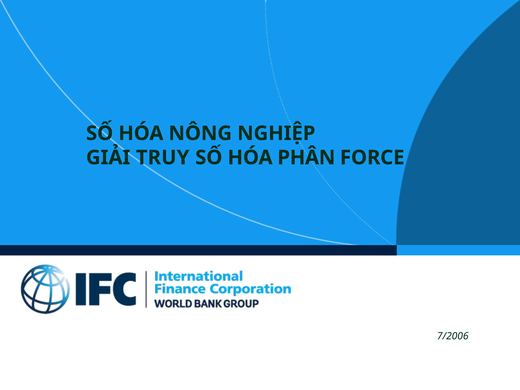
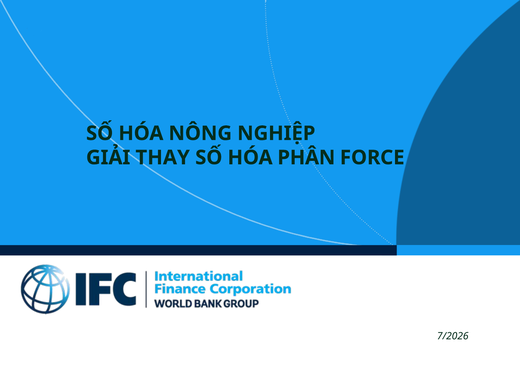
TRUY: TRUY -> THAY (163, 158)
7/2006: 7/2006 -> 7/2026 (453, 336)
